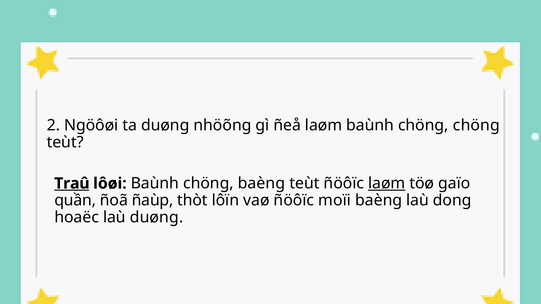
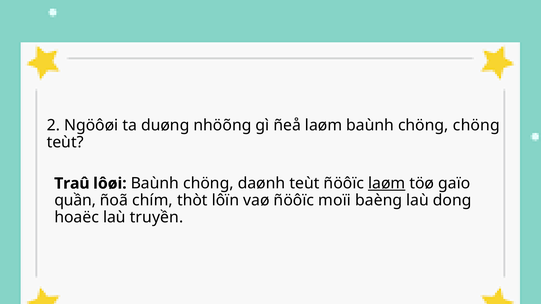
Traû underline: present -> none (72, 184)
chöng baèng: baèng -> daønh (262, 184)
ñaùp: ñaùp -> chím (152, 201)
laù duøng: duøng -> truyền (157, 218)
